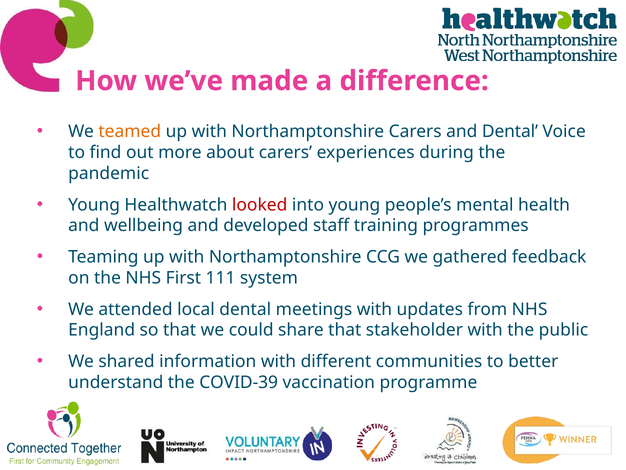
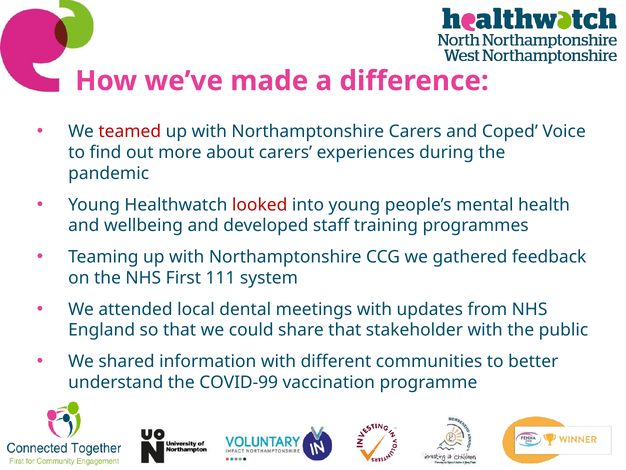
teamed colour: orange -> red (130, 132)
and Dental: Dental -> Coped (510, 132)
COVID-39: COVID-39 -> COVID-99 (239, 382)
